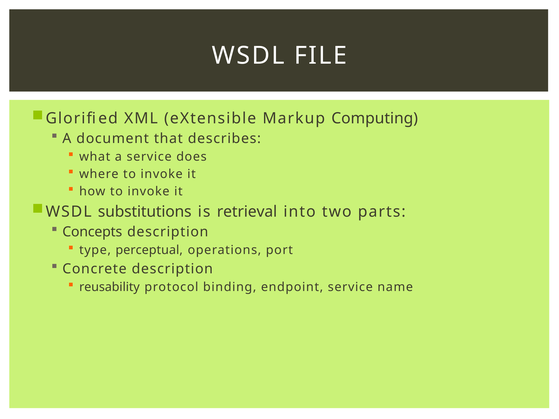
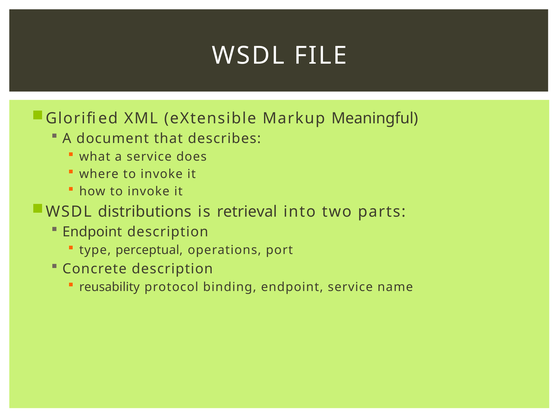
Computing: Computing -> Meaningful (375, 118)
substitutions: substitutions -> distributions (145, 212)
Concepts: Concepts -> Endpoint (92, 232)
